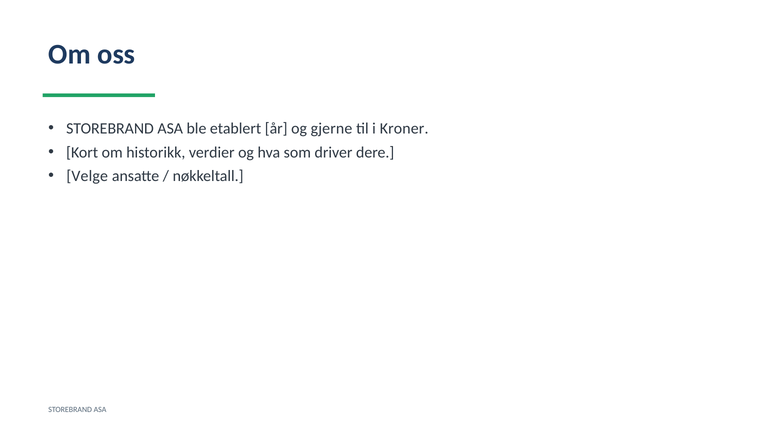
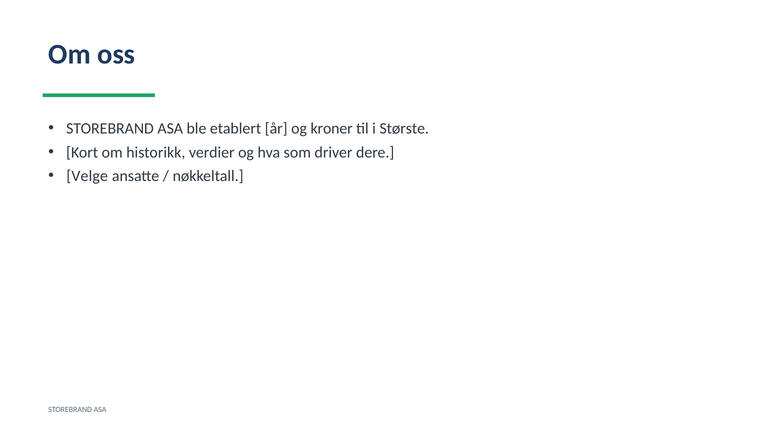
gjerne: gjerne -> kroner (332, 129)
Kroner: Kroner -> Største (404, 129)
